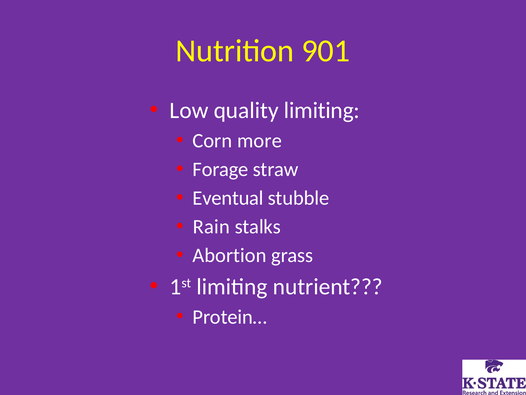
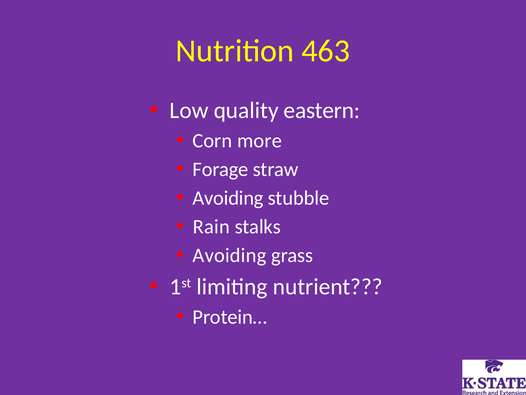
901: 901 -> 463 (326, 51)
quality limiting: limiting -> eastern (322, 110)
Eventual: Eventual -> Avoiding (228, 198)
Abortion: Abortion -> Avoiding (229, 255)
